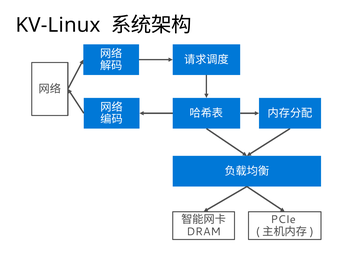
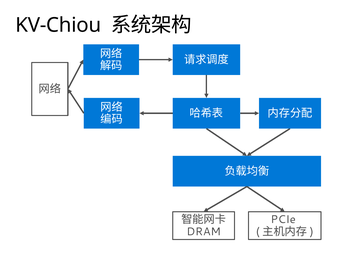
KV-Linux: KV-Linux -> KV-Chiou (58, 25)
